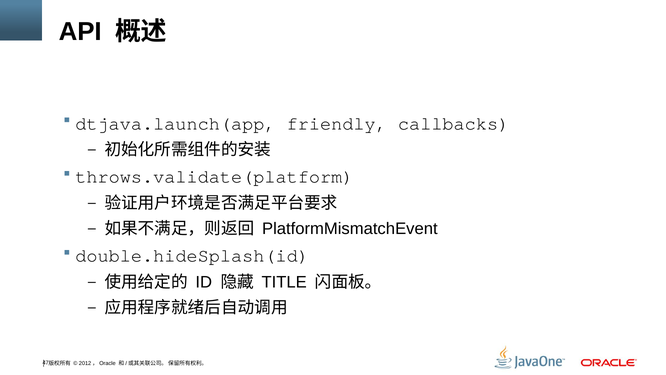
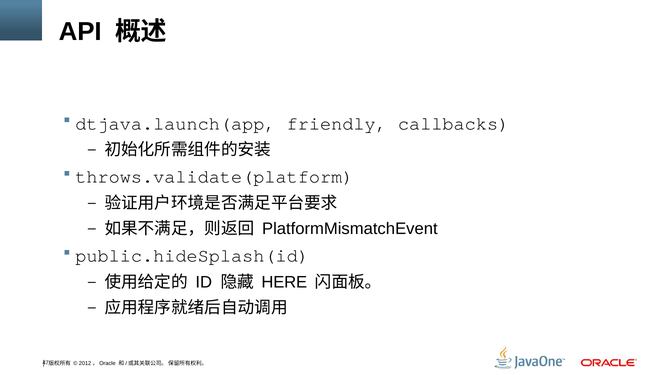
double.hideSplash(id: double.hideSplash(id -> public.hideSplash(id (192, 255)
TITLE: TITLE -> HERE (284, 282)
